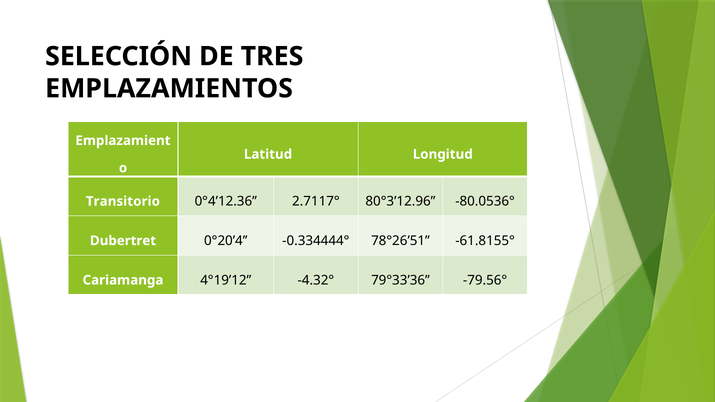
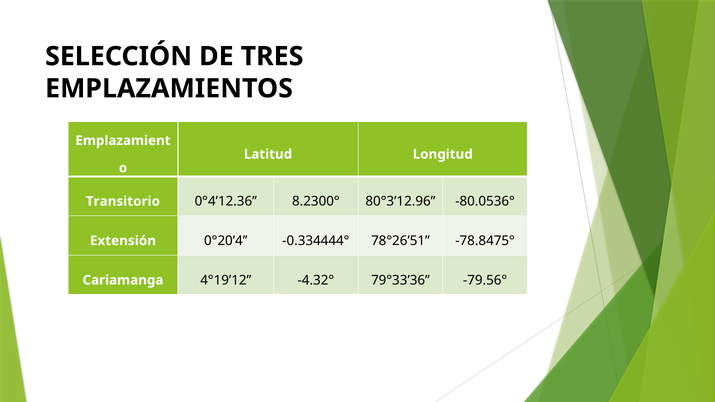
2.7117°: 2.7117° -> 8.2300° (316, 201)
Dubertret: Dubertret -> Extensión (123, 241)
-61.8155°: -61.8155° -> -78.8475° (485, 241)
